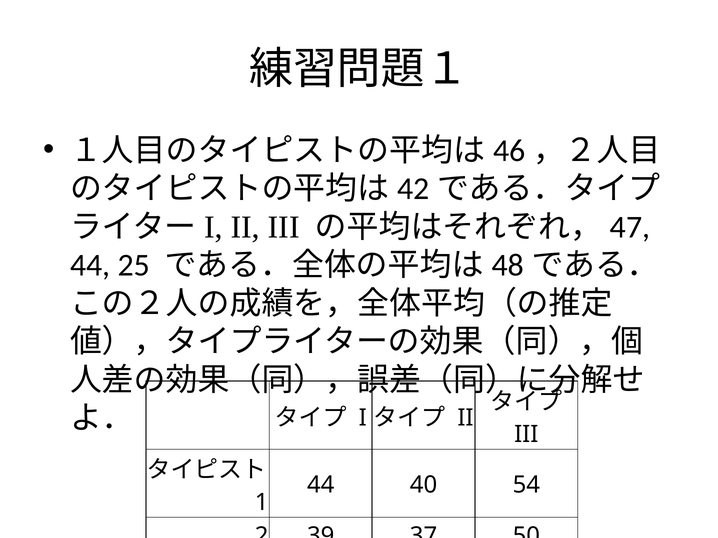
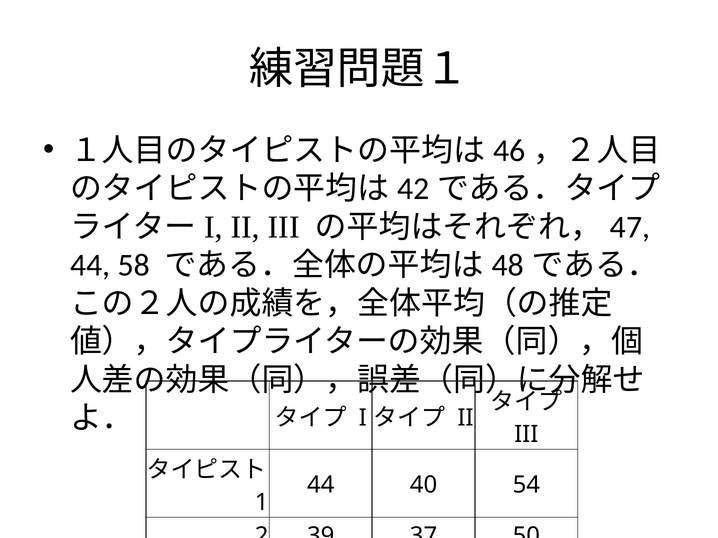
25: 25 -> 58 (134, 266)
